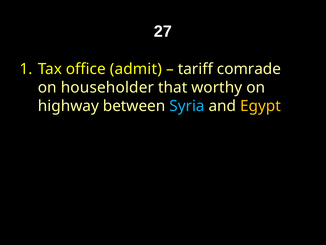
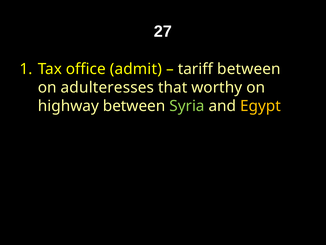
tariff comrade: comrade -> between (249, 69)
householder: householder -> adulteresses (107, 87)
Syria colour: light blue -> light green (187, 106)
